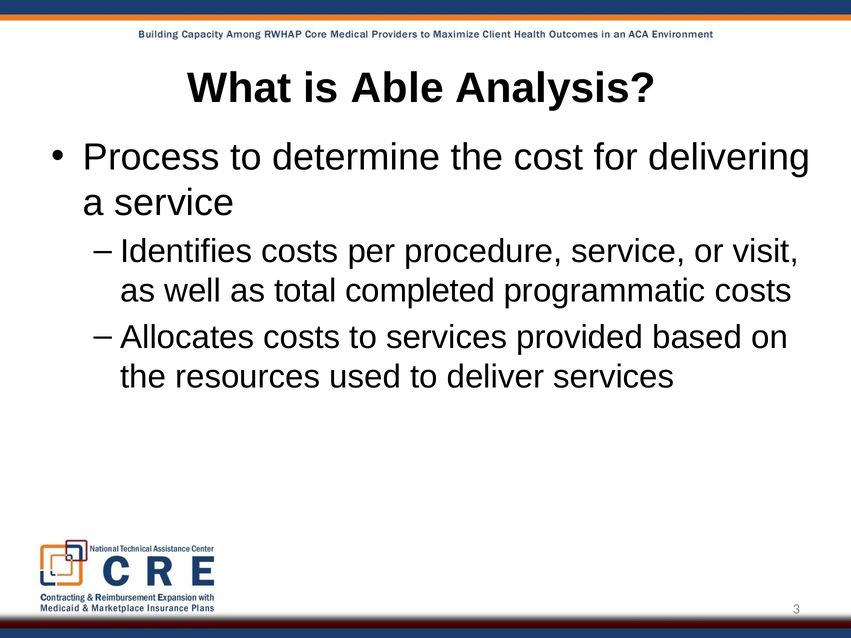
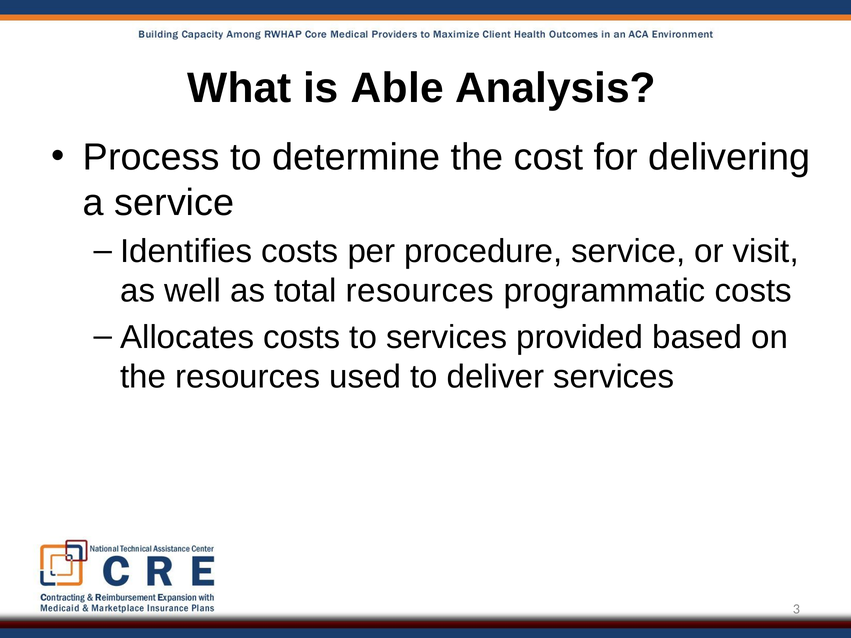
total completed: completed -> resources (420, 291)
